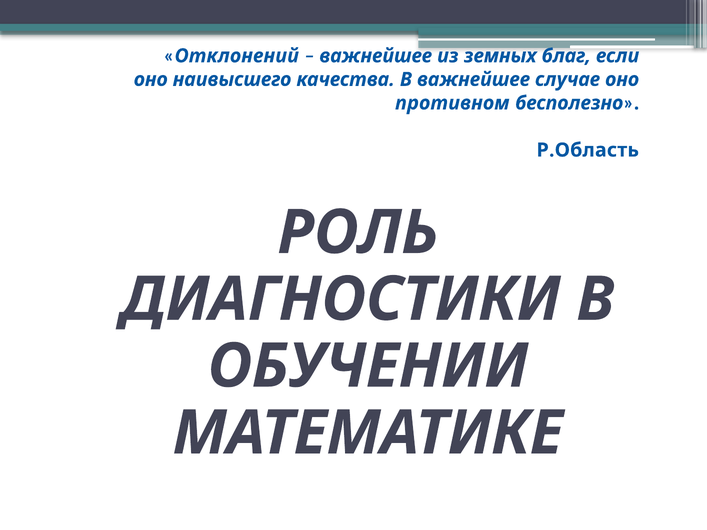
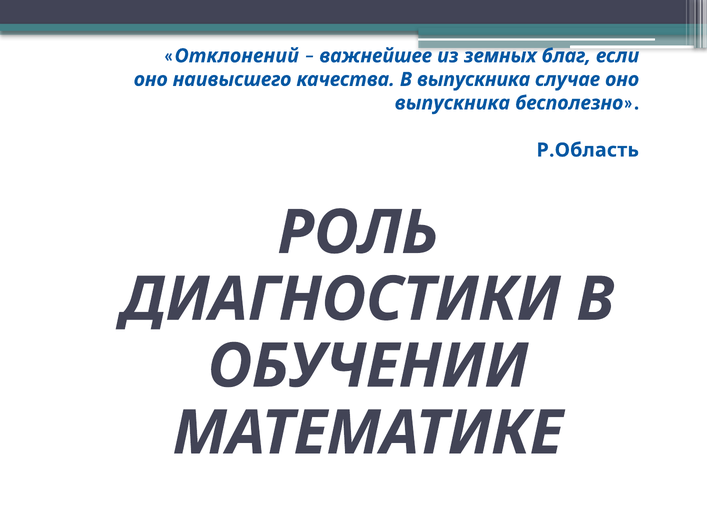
В важнейшее: важнейшее -> выпускника (474, 79)
противном: противном -> выпускника (452, 103)
